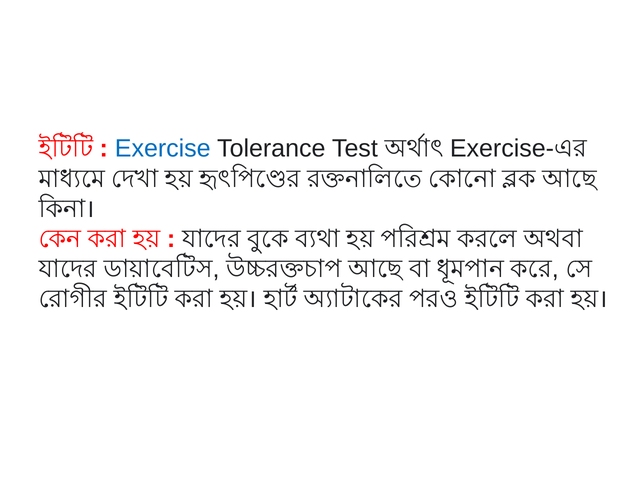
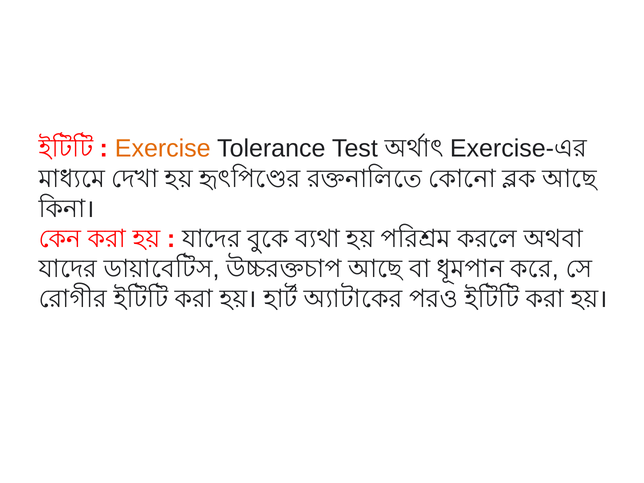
Exercise colour: blue -> orange (163, 149)
